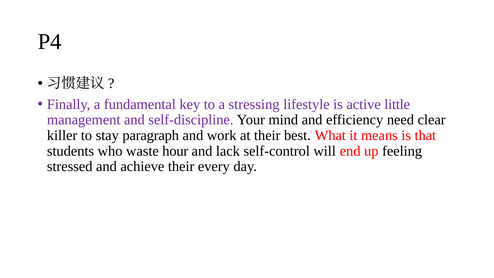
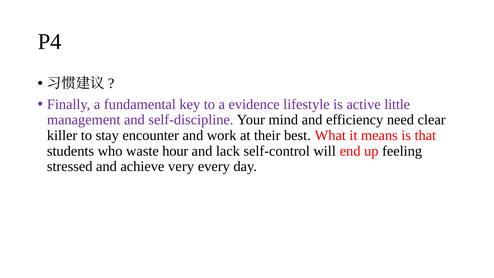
stressing: stressing -> evidence (254, 104)
paragraph: paragraph -> encounter (151, 135)
achieve their: their -> very (181, 166)
